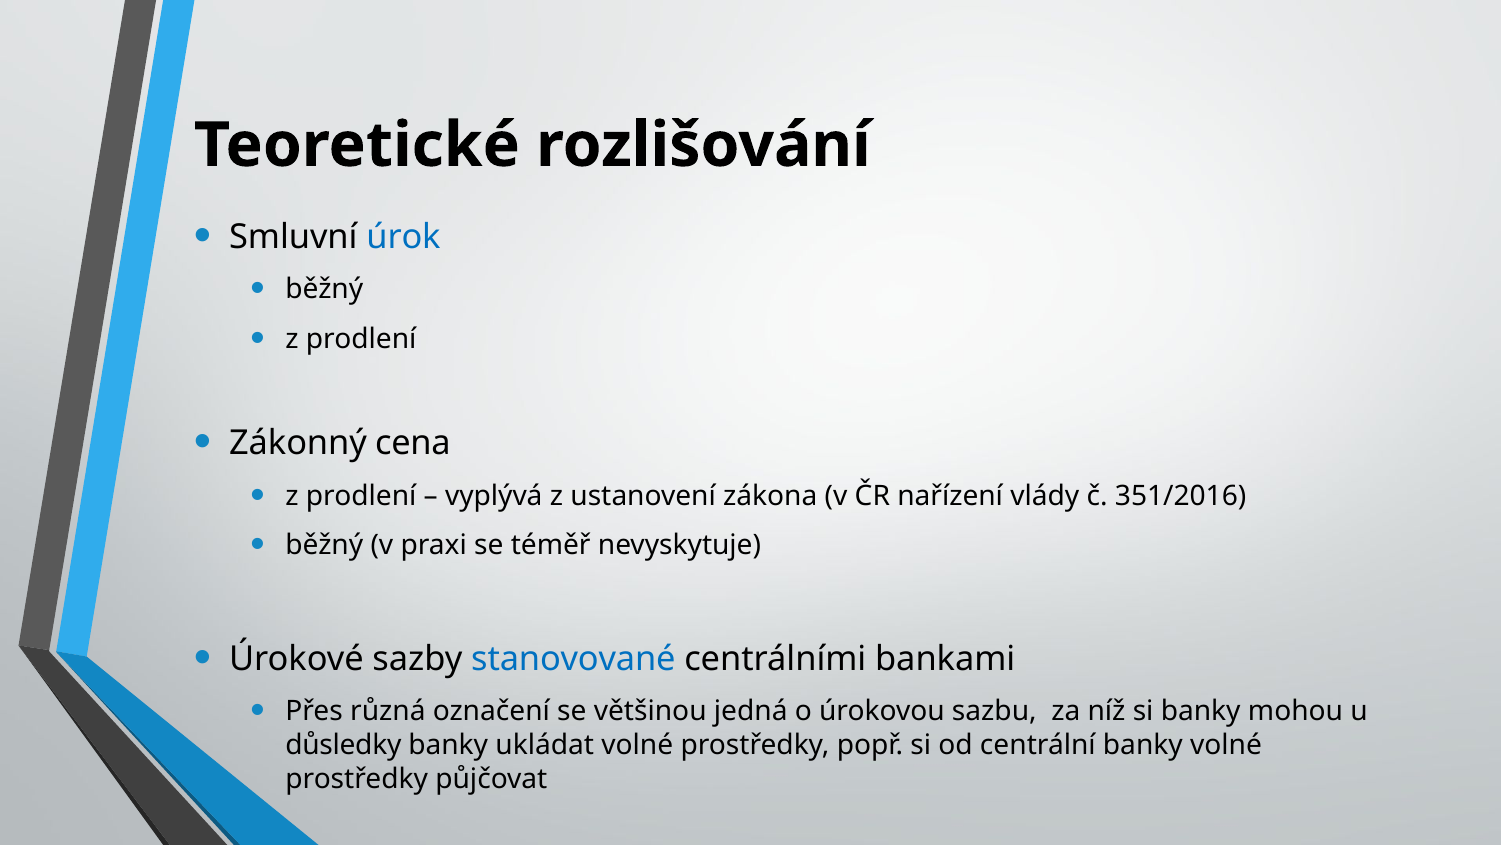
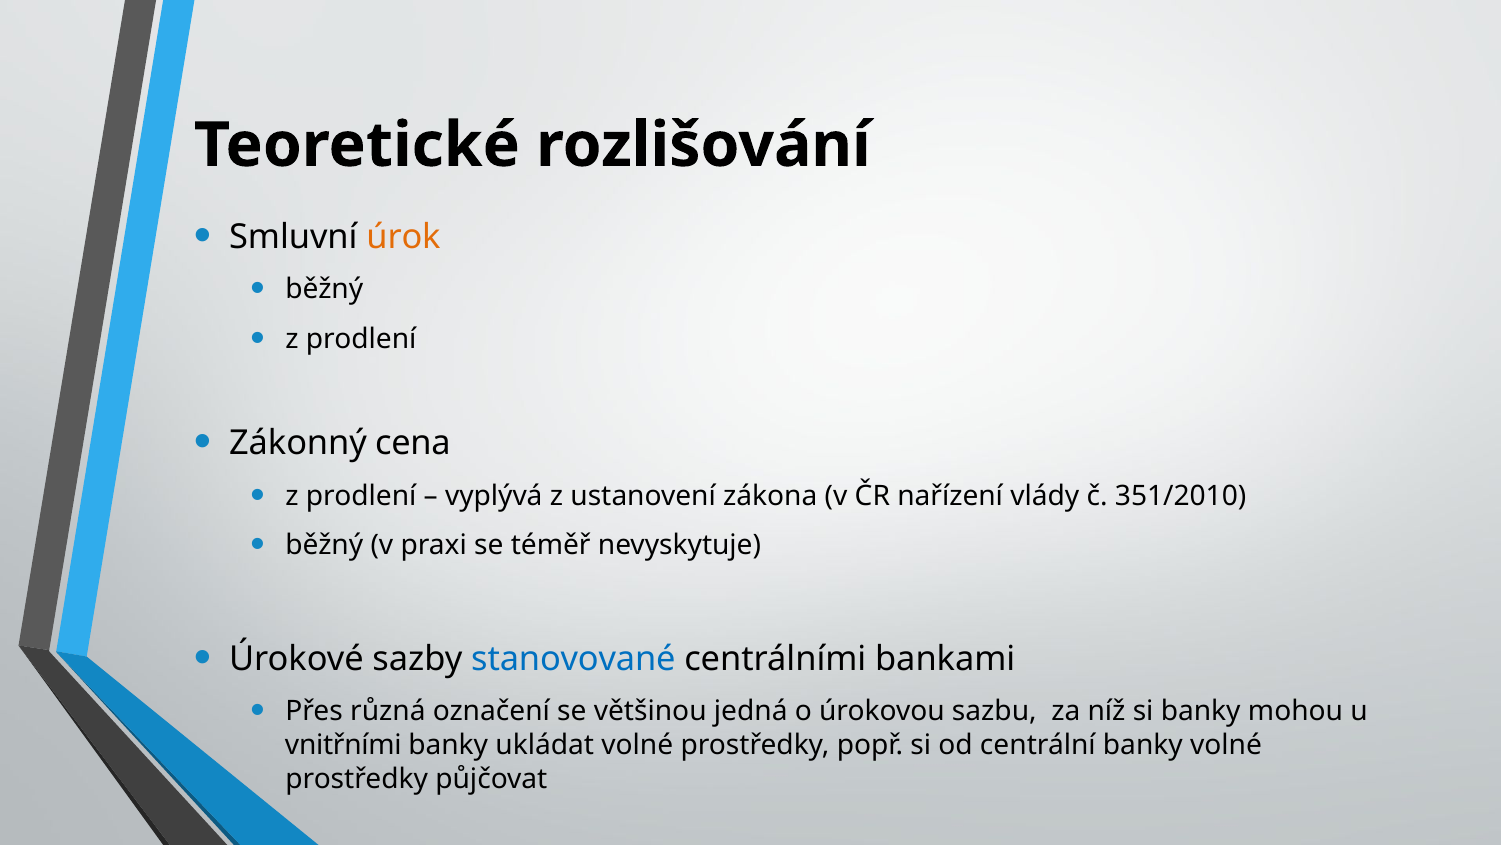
úrok colour: blue -> orange (403, 237)
351/2016: 351/2016 -> 351/2010 (1181, 496)
důsledky: důsledky -> vnitřními (343, 745)
